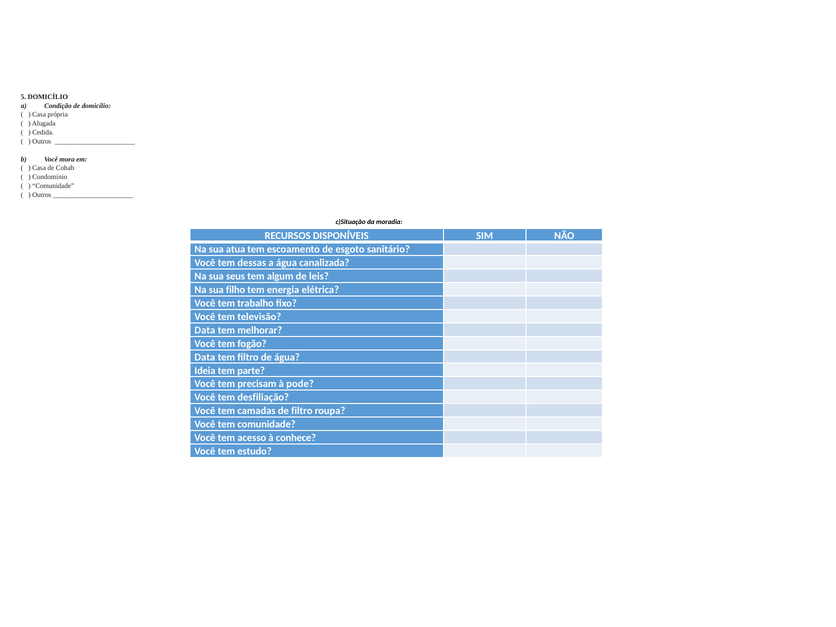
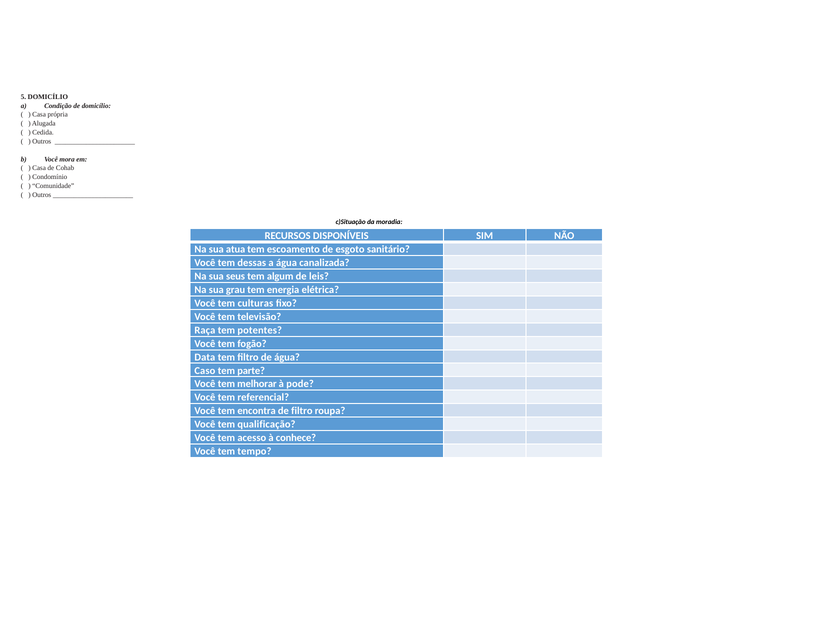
filho: filho -> grau (236, 290)
trabalho: trabalho -> culturas (255, 303)
Data: Data -> Raça (205, 330)
melhorar: melhorar -> potentes (260, 330)
Ideia: Ideia -> Caso (205, 371)
precisam: precisam -> melhorar (257, 384)
desfiliação: desfiliação -> referencial (263, 397)
camadas: camadas -> encontra (257, 411)
tem comunidade: comunidade -> qualificação (266, 424)
estudo: estudo -> tempo (254, 451)
